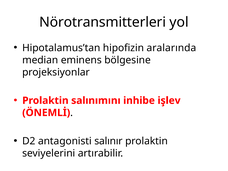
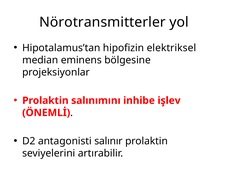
Nörotransmitterleri: Nörotransmitterleri -> Nörotransmitterler (102, 22)
aralarında: aralarında -> elektriksel (171, 48)
